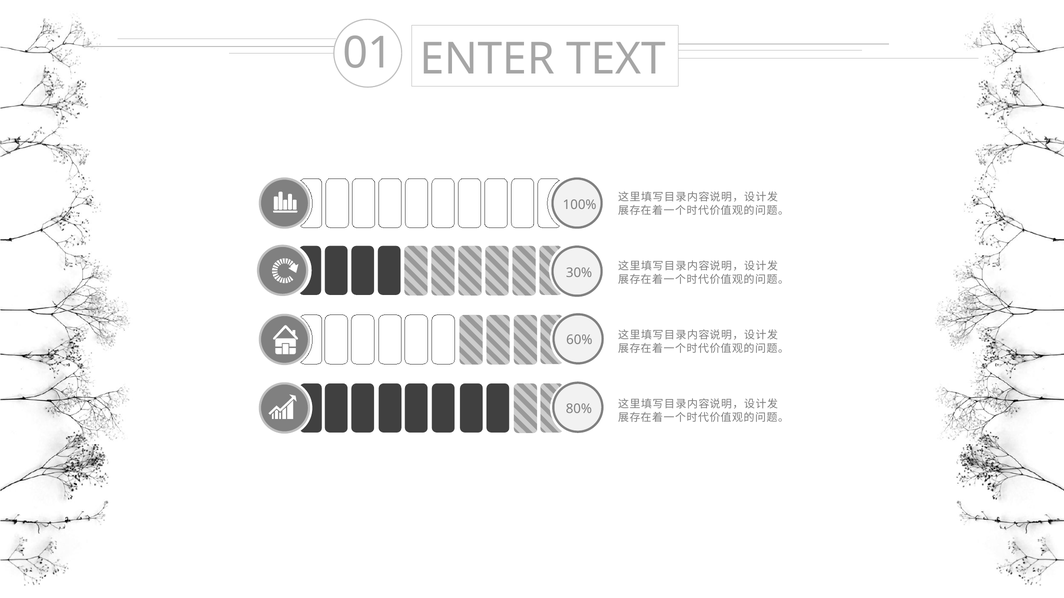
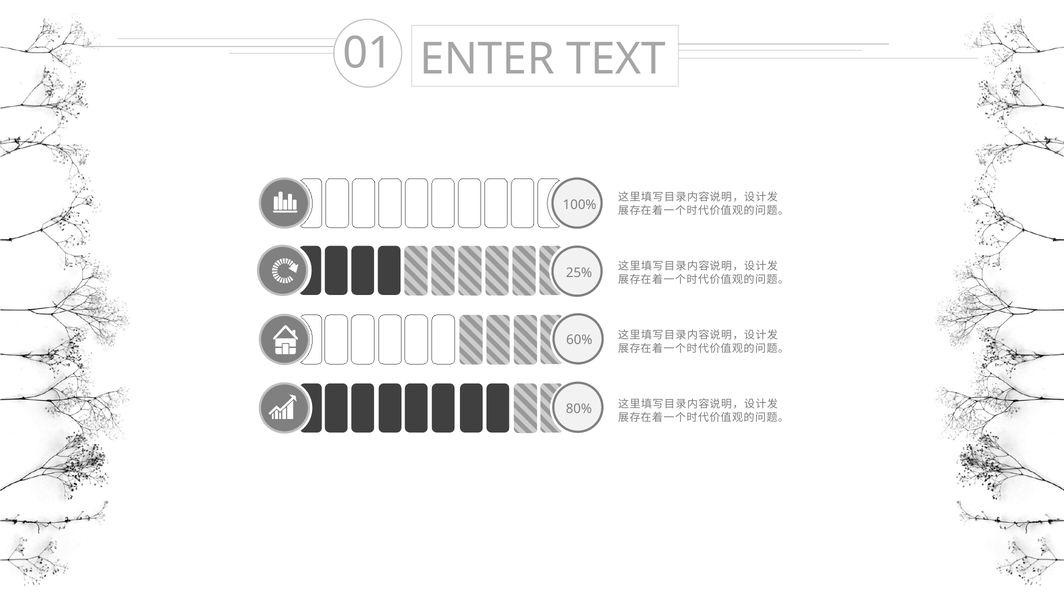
30%: 30% -> 25% (579, 273)
